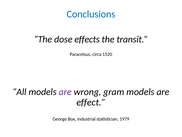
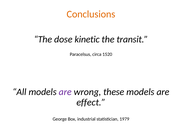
Conclusions colour: blue -> orange (91, 14)
effects: effects -> kinetic (87, 39)
gram: gram -> these (114, 92)
